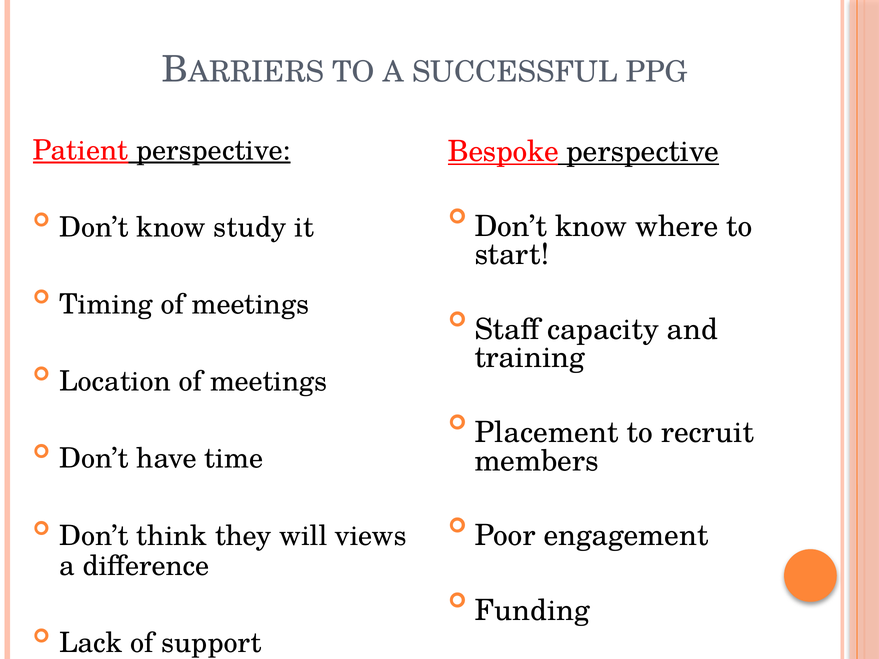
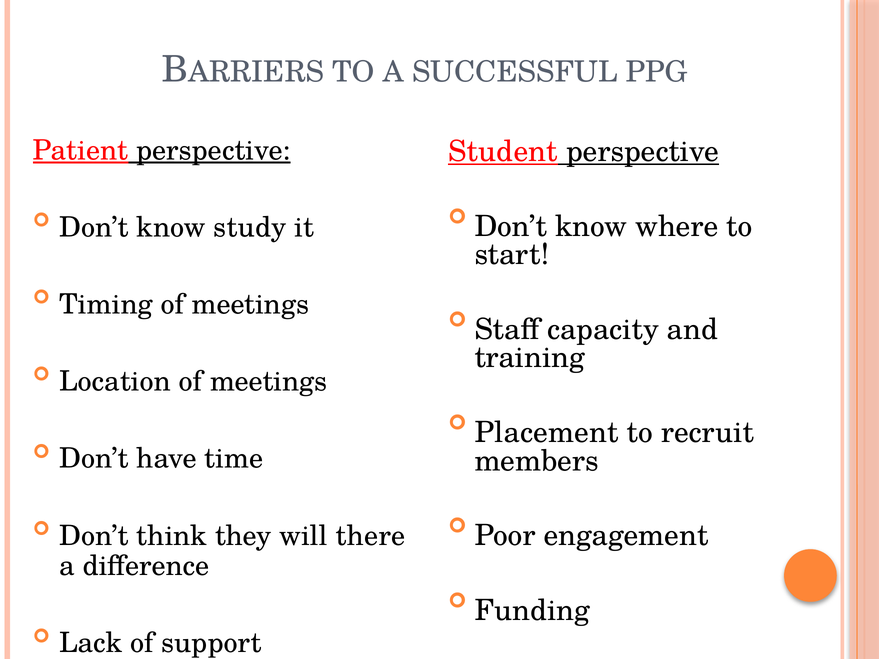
Bespoke: Bespoke -> Student (503, 152)
views: views -> there (370, 536)
